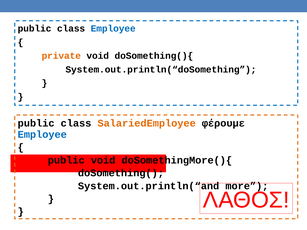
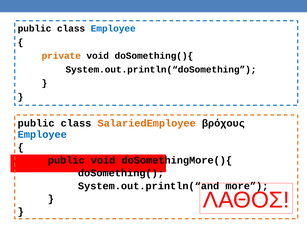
φέρουμε: φέρουμε -> βρόχους (223, 123)
